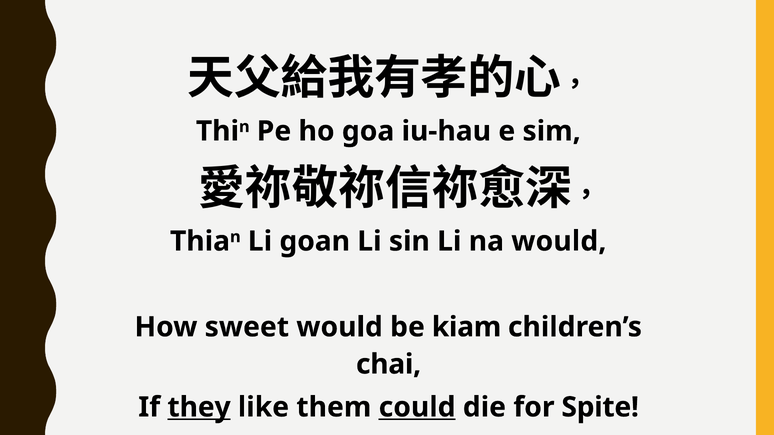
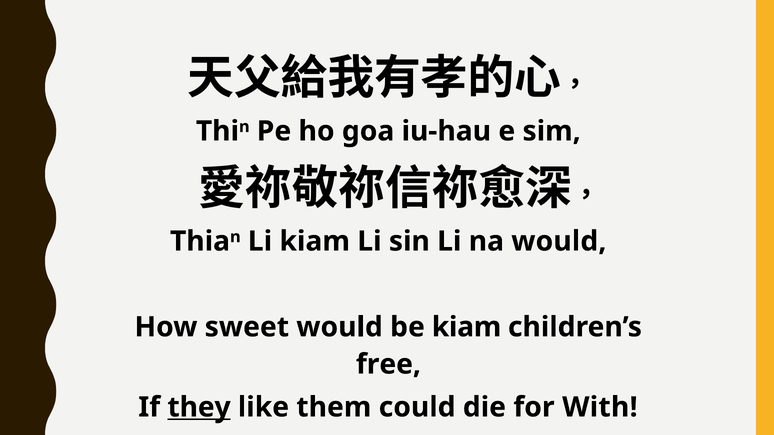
Li goan: goan -> kiam (315, 241)
chai: chai -> free (388, 365)
could underline: present -> none (417, 408)
Spite: Spite -> With (600, 408)
